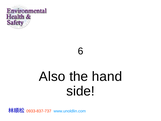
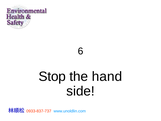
Also: Also -> Stop (52, 76)
